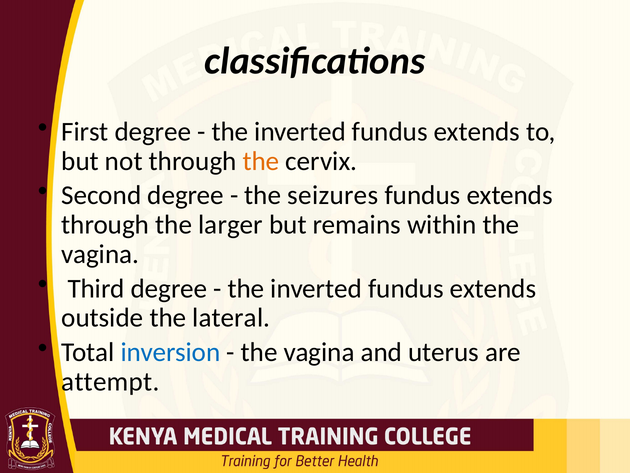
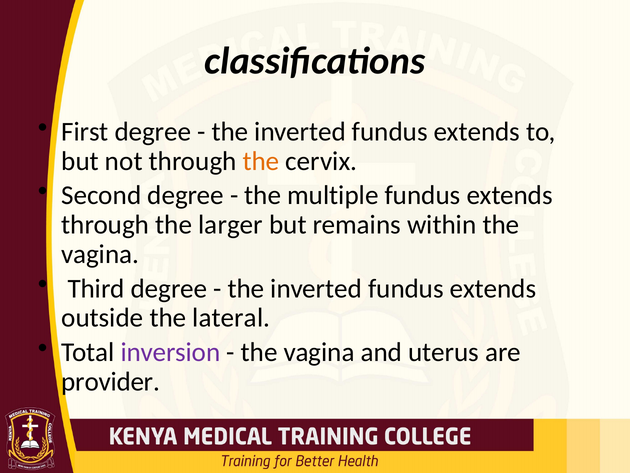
seizures: seizures -> multiple (333, 195)
inversion colour: blue -> purple (170, 352)
attempt: attempt -> provider (111, 381)
